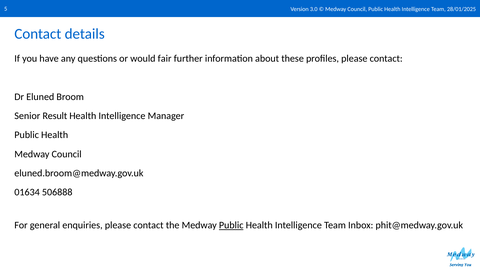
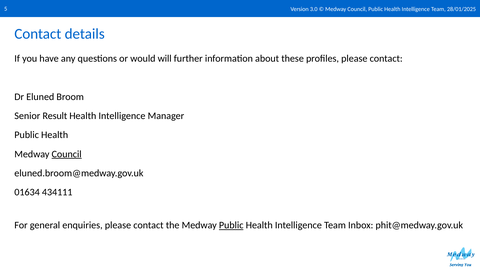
fair: fair -> will (165, 59)
Council underline: none -> present (67, 154)
506888: 506888 -> 434111 (57, 192)
